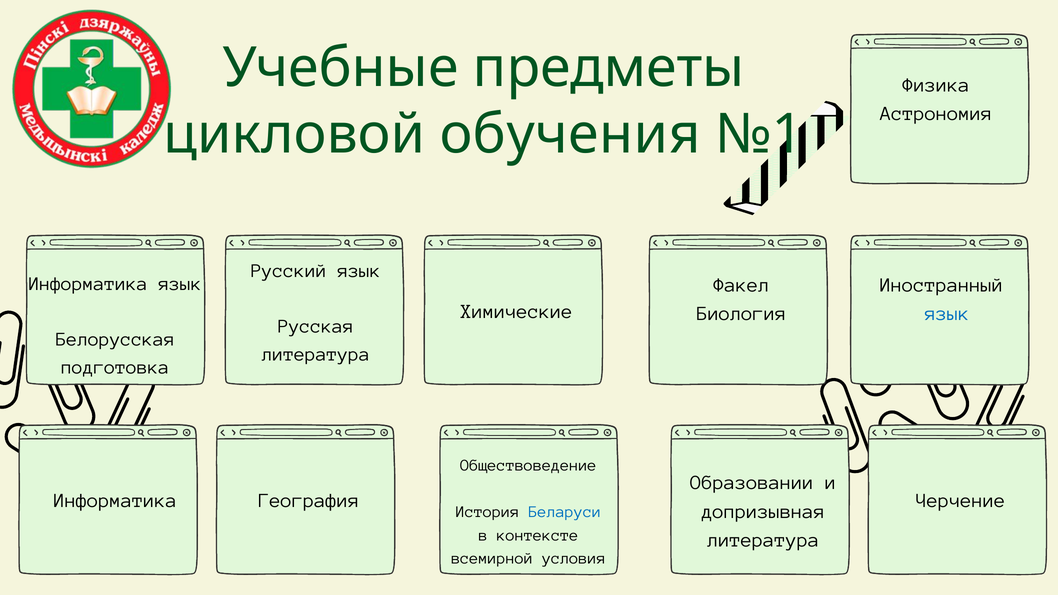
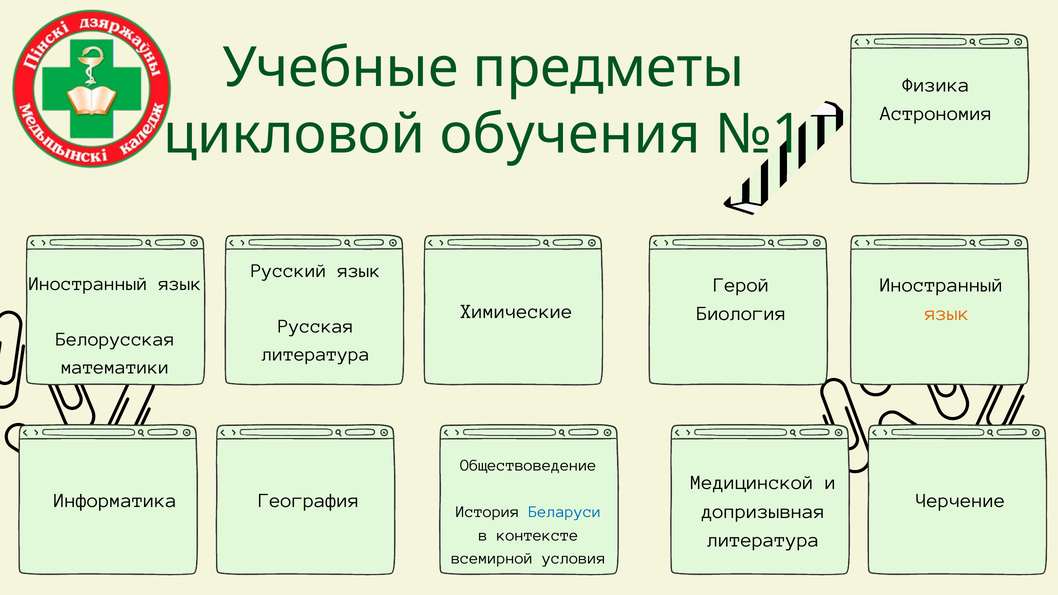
Информатика: Информатика -> Иностранный (88, 284)
Факел: Факел -> Герой (742, 285)
язык colour: blue -> orange (947, 314)
подготовка: подготовка -> математики (115, 367)
Образовании: Образовании -> Медицинской (752, 483)
